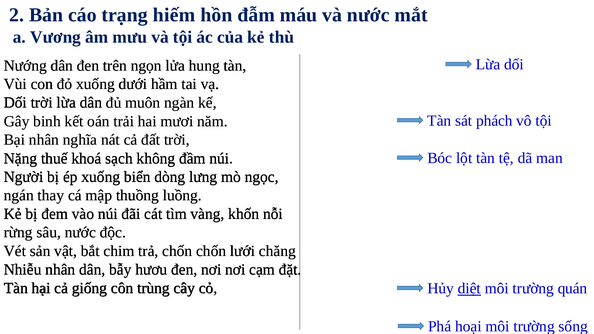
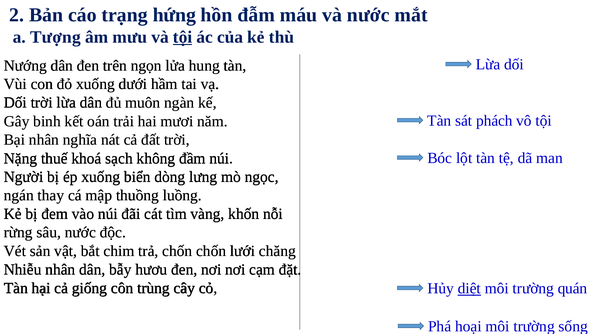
hiếm: hiếm -> hứng (174, 15)
Vương: Vương -> Tượng (56, 37)
tội underline: none -> present (183, 37)
